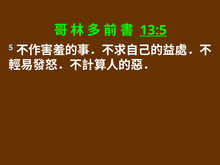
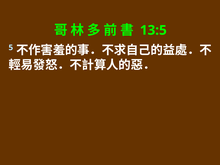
13:5 underline: present -> none (153, 30)
